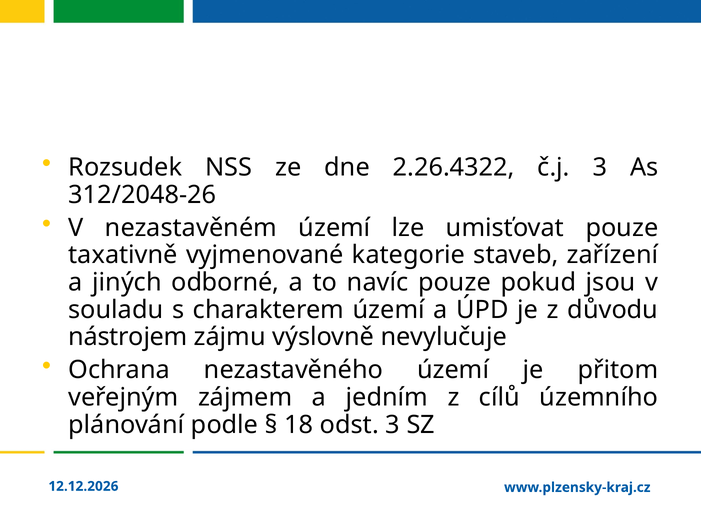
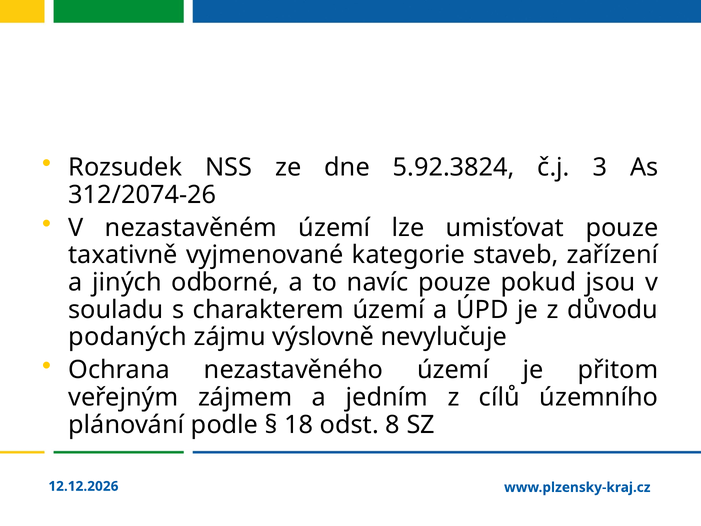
2.26.4322: 2.26.4322 -> 5.92.3824 (454, 167)
312/2048-26: 312/2048-26 -> 312/2074-26 (142, 195)
nástrojem: nástrojem -> podaných (128, 337)
odst 3: 3 -> 8 (393, 425)
